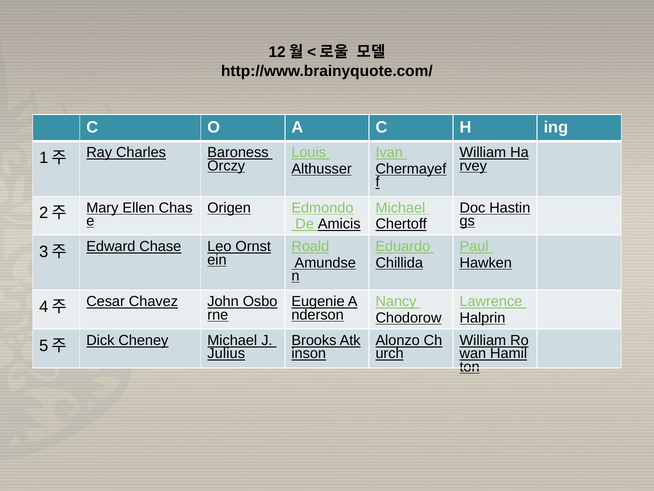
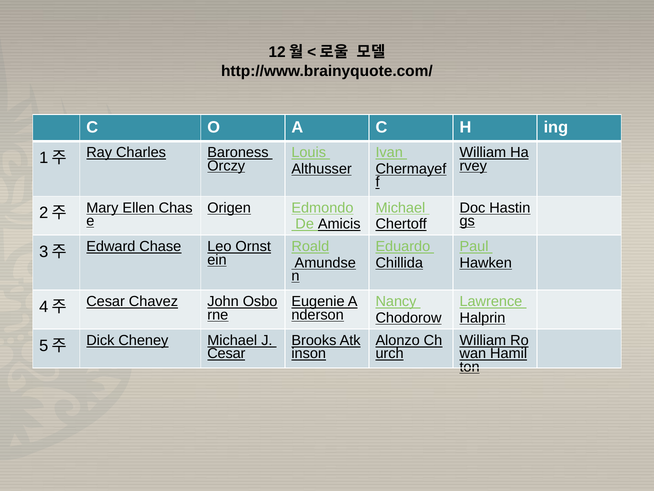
Julius: Julius -> Cesar (226, 353)
